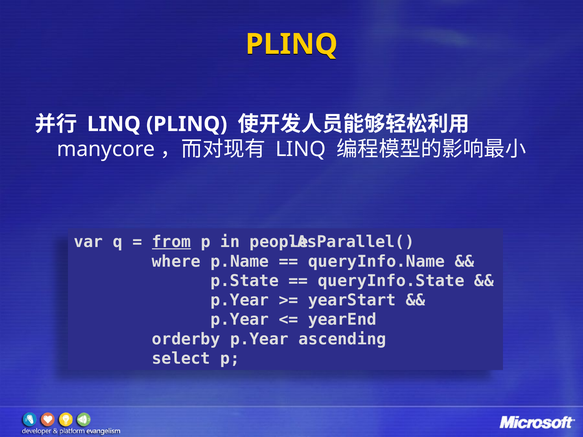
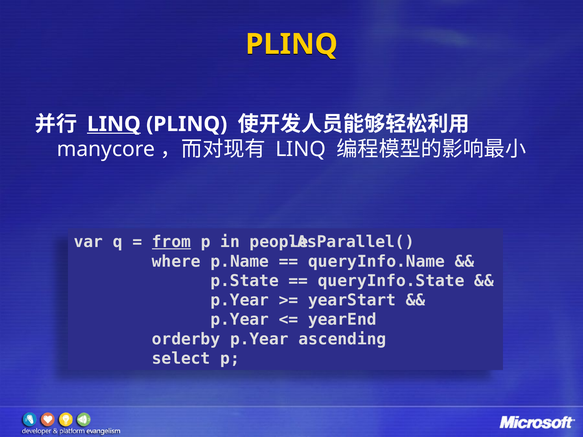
LINQ underline: none -> present (114, 124)
